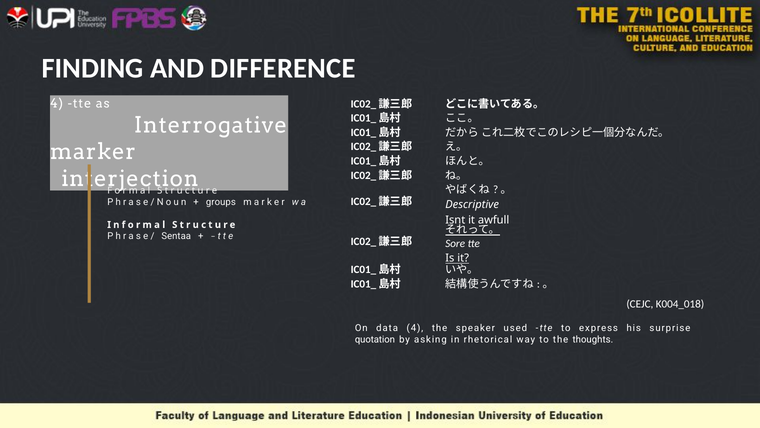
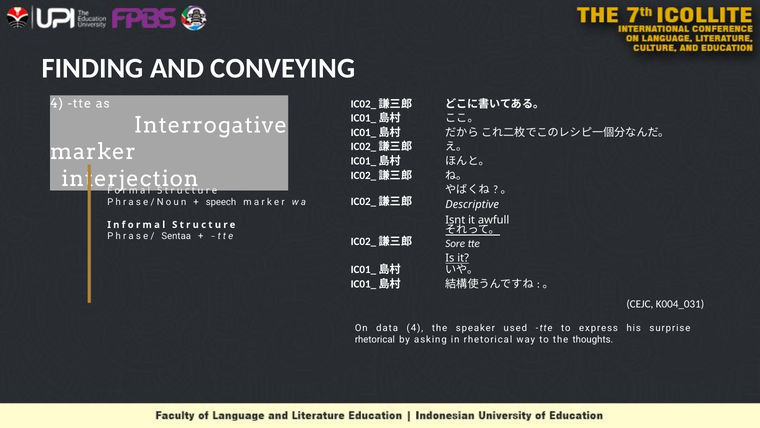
DIFFERENCE: DIFFERENCE -> CONVEYING (283, 68)
groups: groups -> speech (221, 202)
K004_018: K004_018 -> K004_031 (680, 304)
quotation: quotation -> rhetorical (375, 339)
